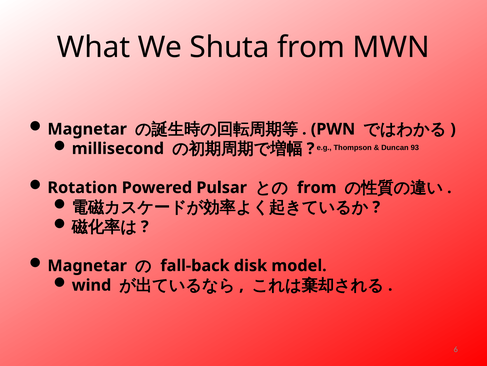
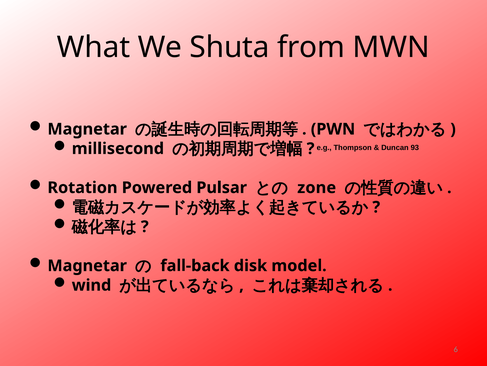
from: from -> zone (317, 187)
